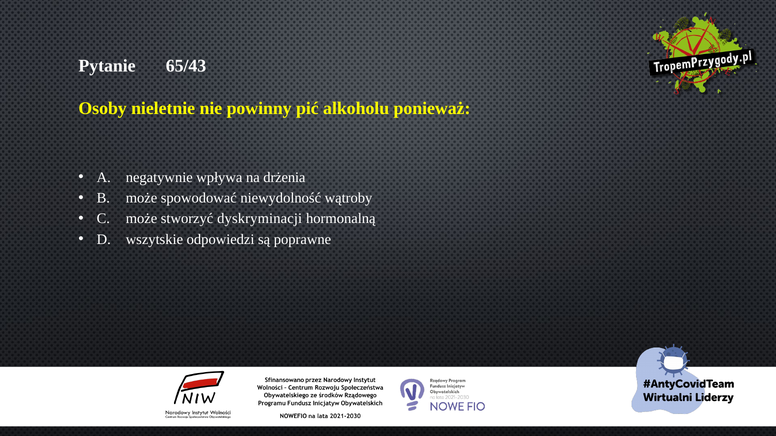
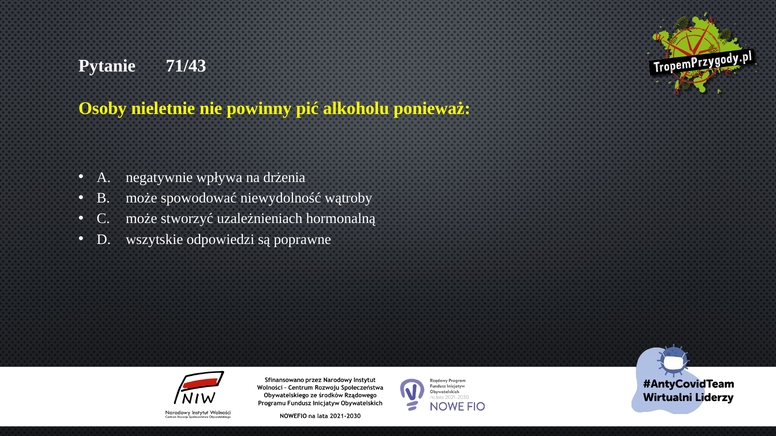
65/43: 65/43 -> 71/43 (186, 66)
dyskryminacji: dyskryminacji -> uzależnieniach (260, 219)
